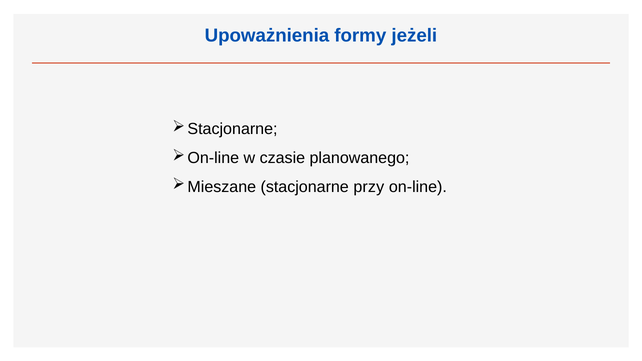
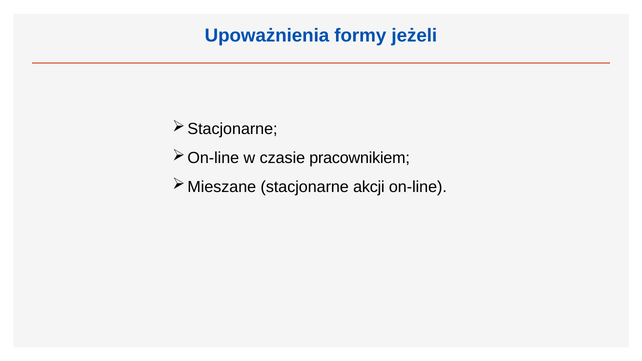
planowanego: planowanego -> pracownikiem (360, 158)
przy: przy -> akcji (369, 187)
